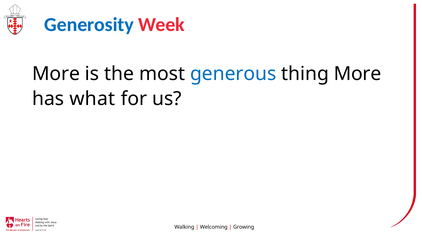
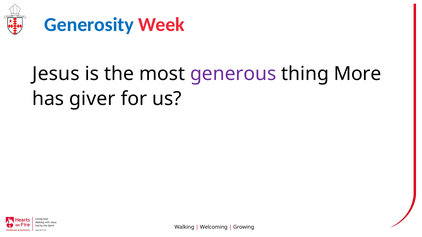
More: More -> Jesus (56, 74)
generous colour: blue -> purple (233, 74)
what: what -> giver (92, 99)
